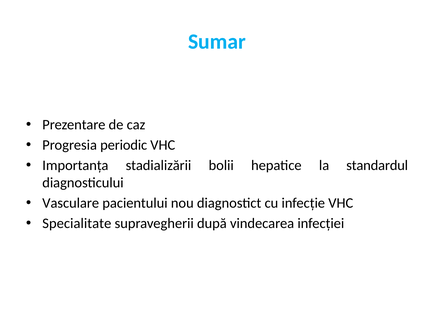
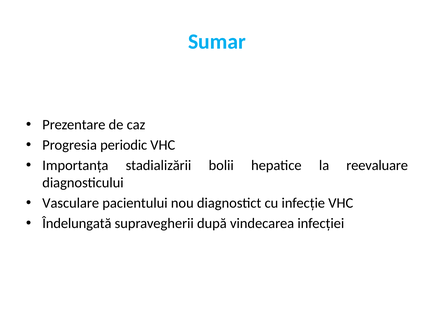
standardul: standardul -> reevaluare (377, 165)
Specialitate: Specialitate -> Îndelungată (77, 223)
